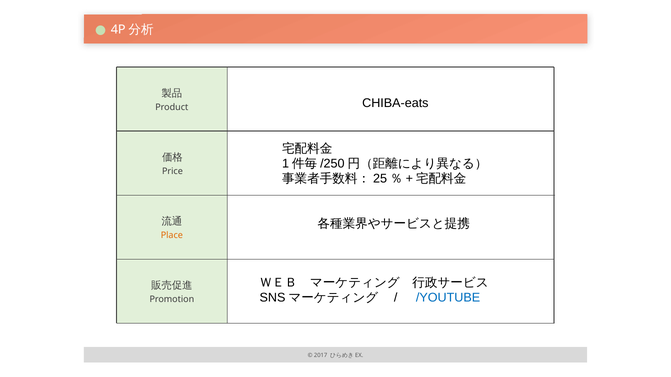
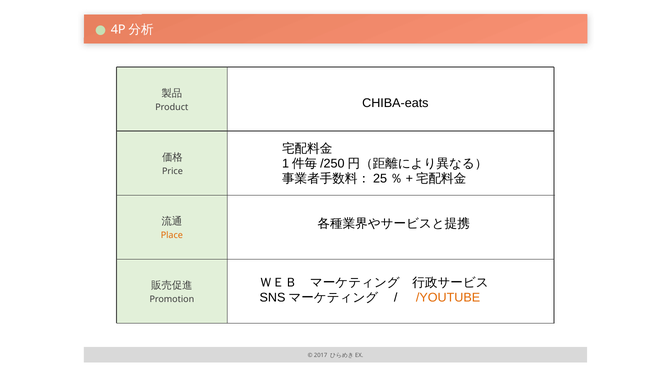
/YOUTUBE colour: blue -> orange (448, 298)
